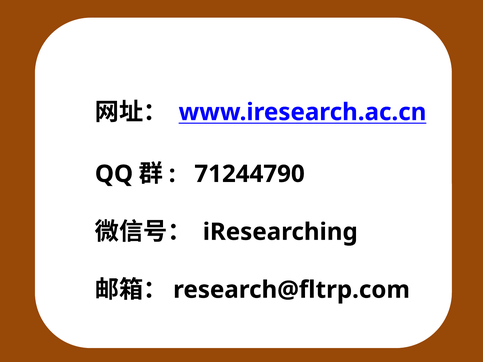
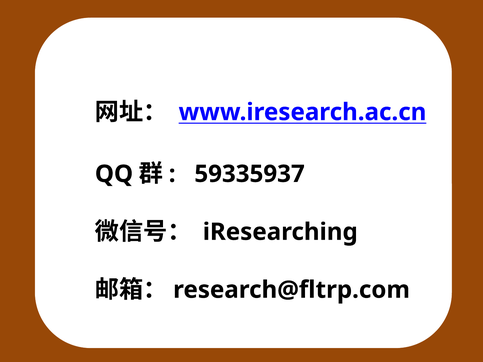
71244790: 71244790 -> 59335937 (250, 174)
